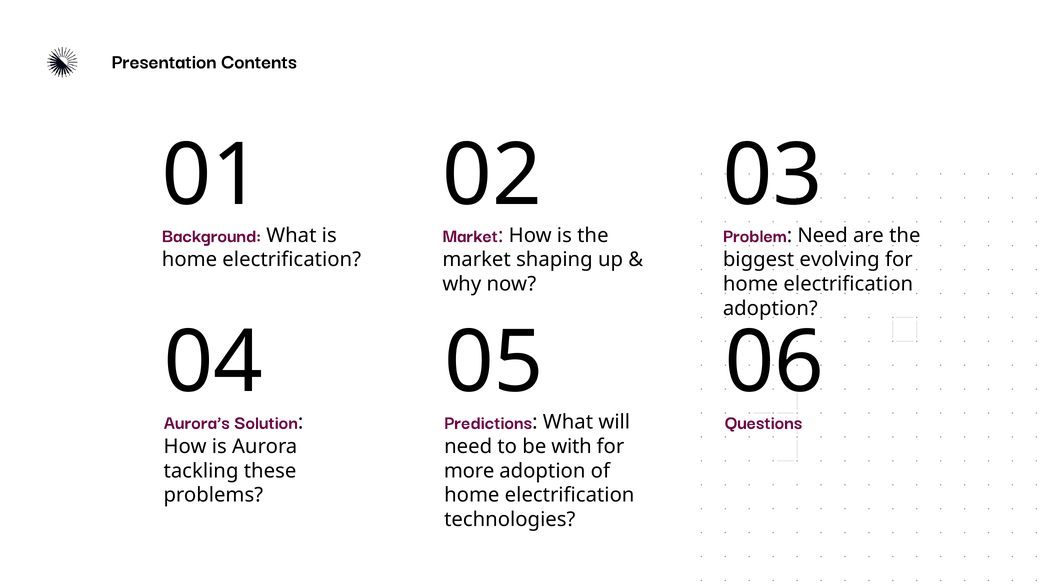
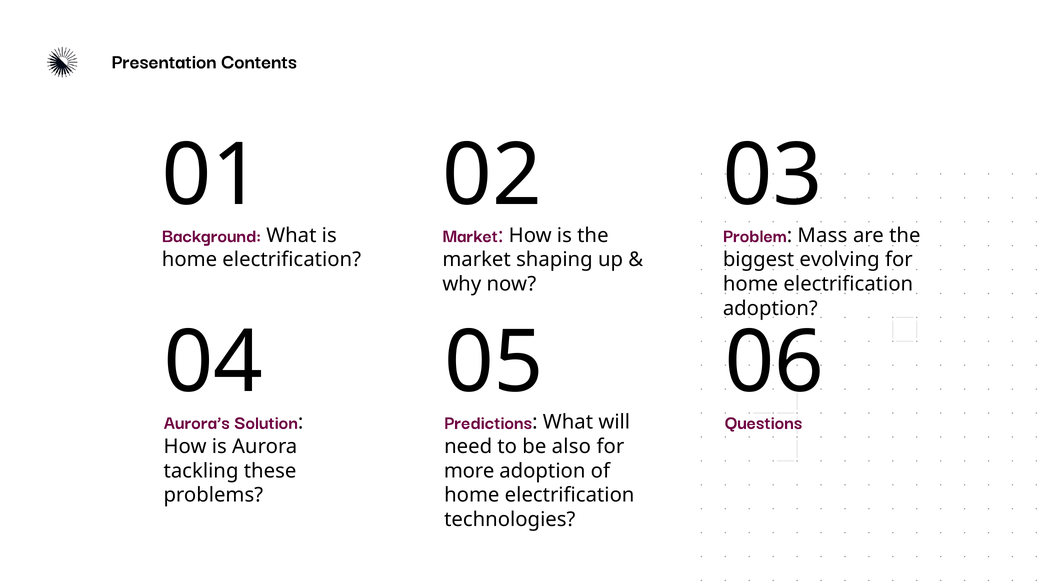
Need: Need -> Mass (822, 235)
with: with -> also (571, 447)
